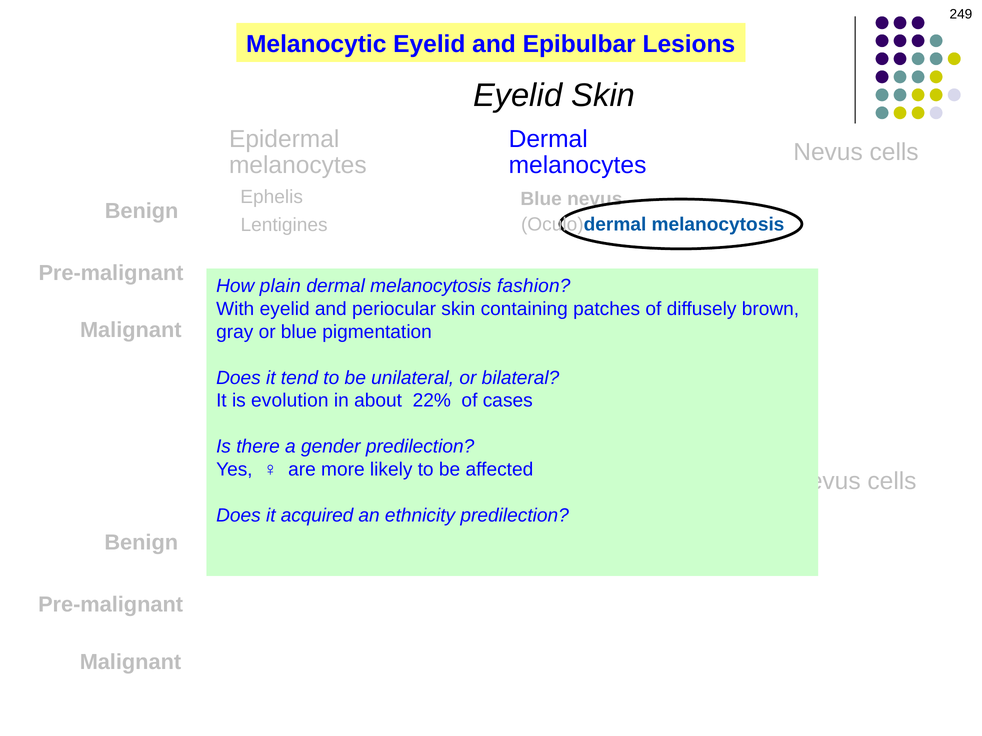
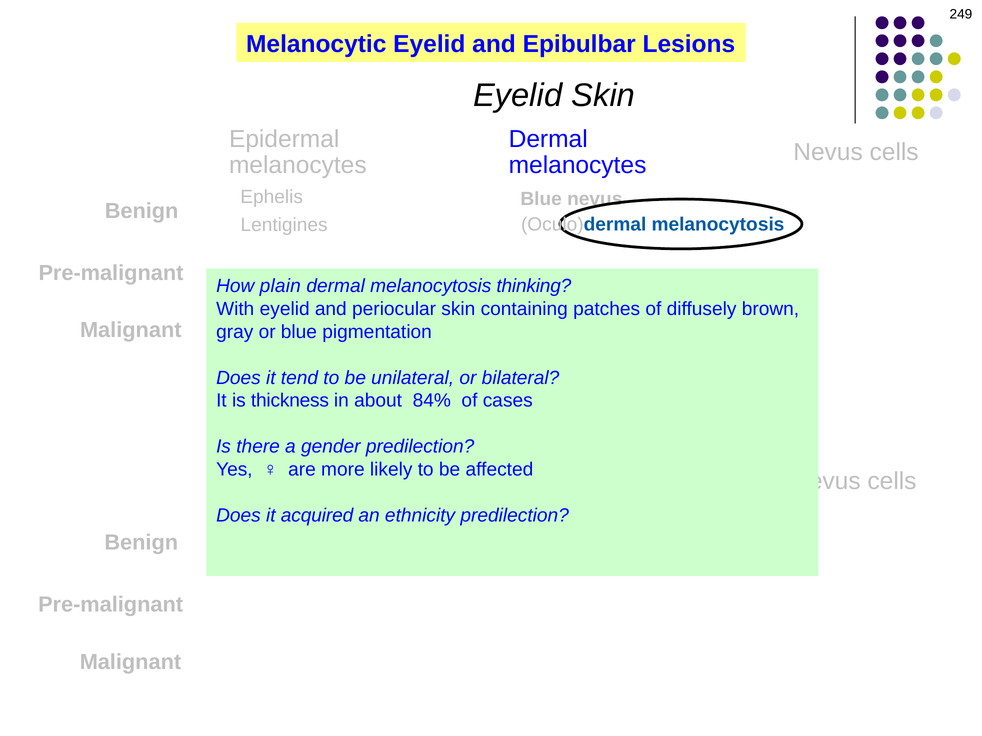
fashion: fashion -> thinking (534, 286)
evolution: evolution -> thickness (290, 401)
22%: 22% -> 84% (432, 401)
